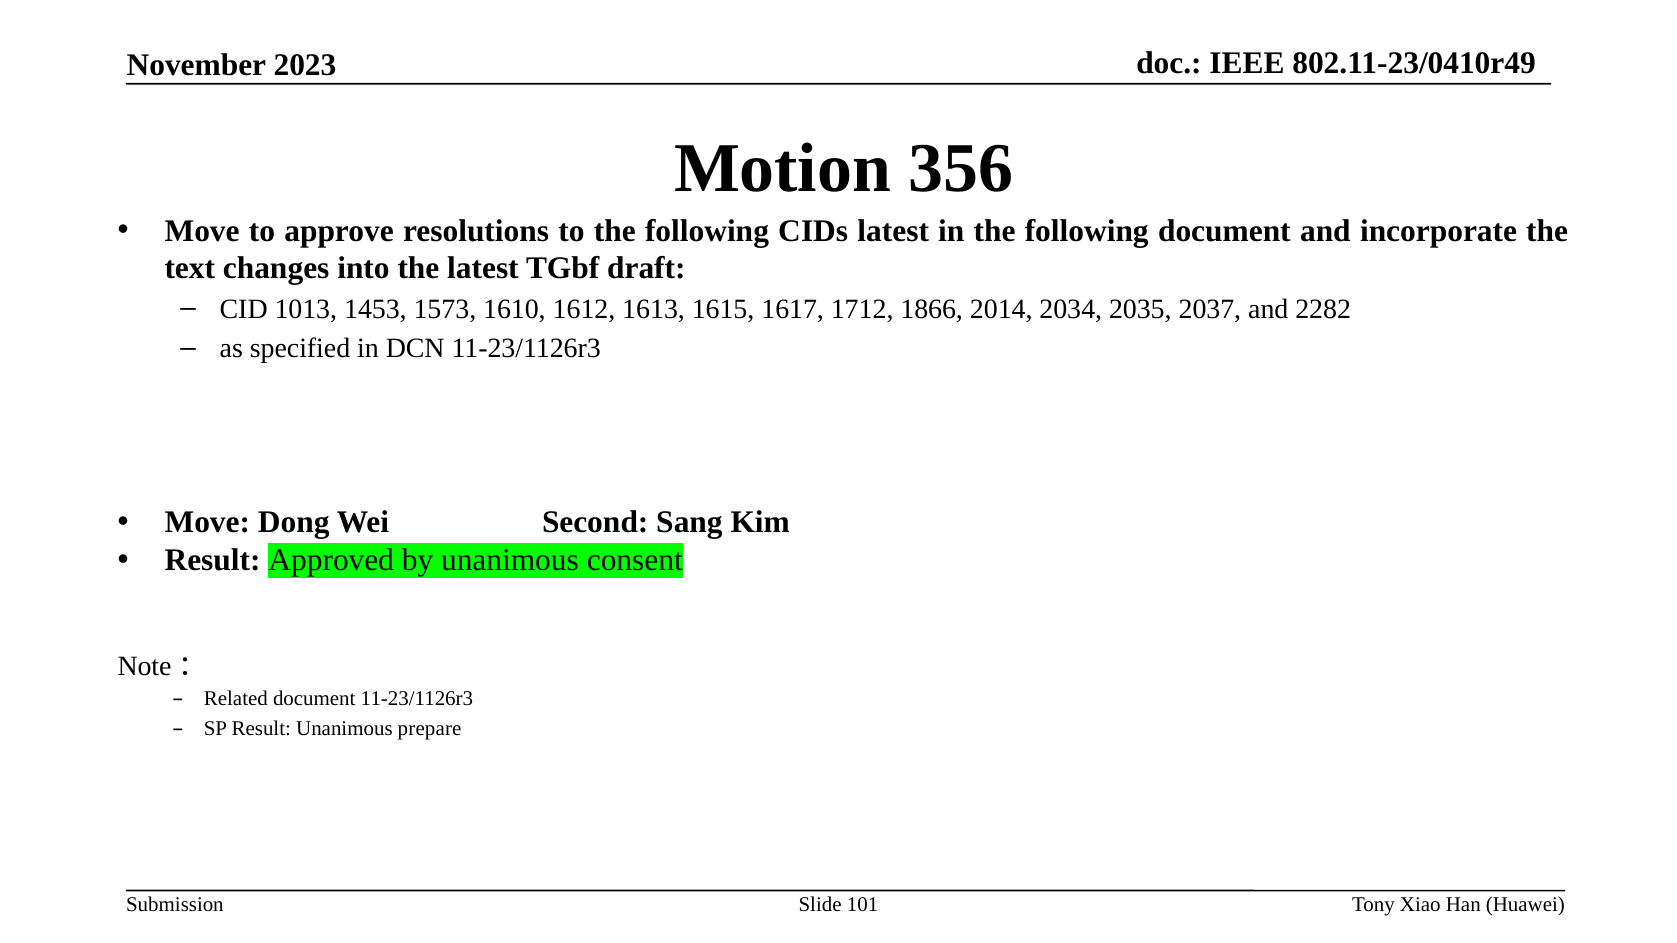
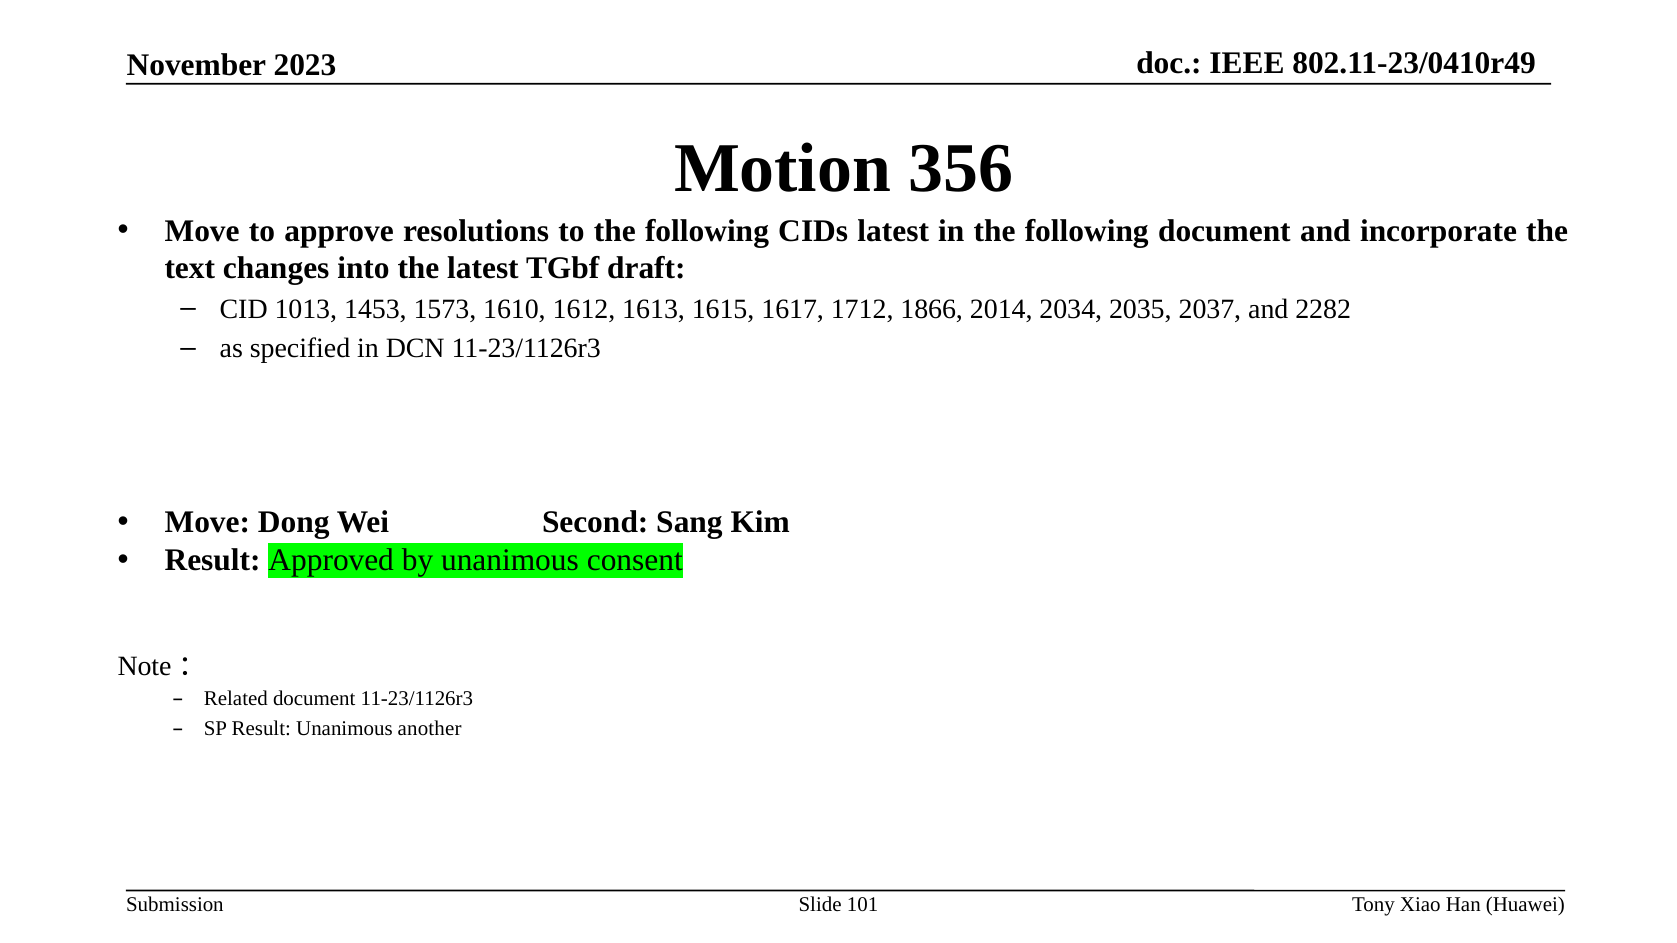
prepare: prepare -> another (430, 729)
